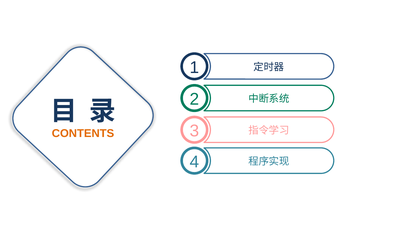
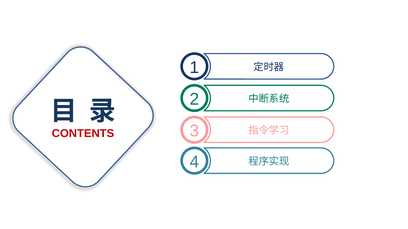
CONTENTS colour: orange -> red (83, 134)
